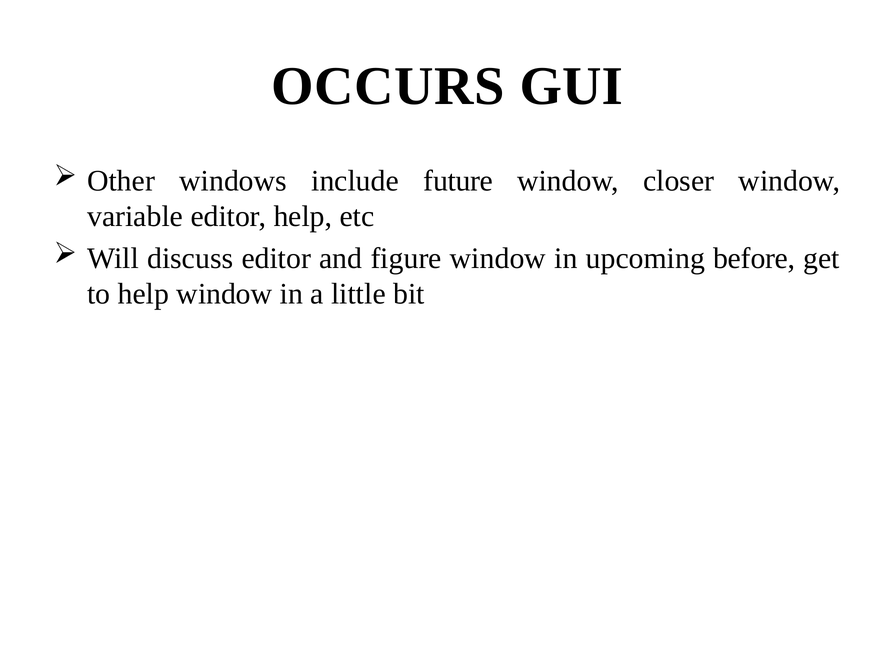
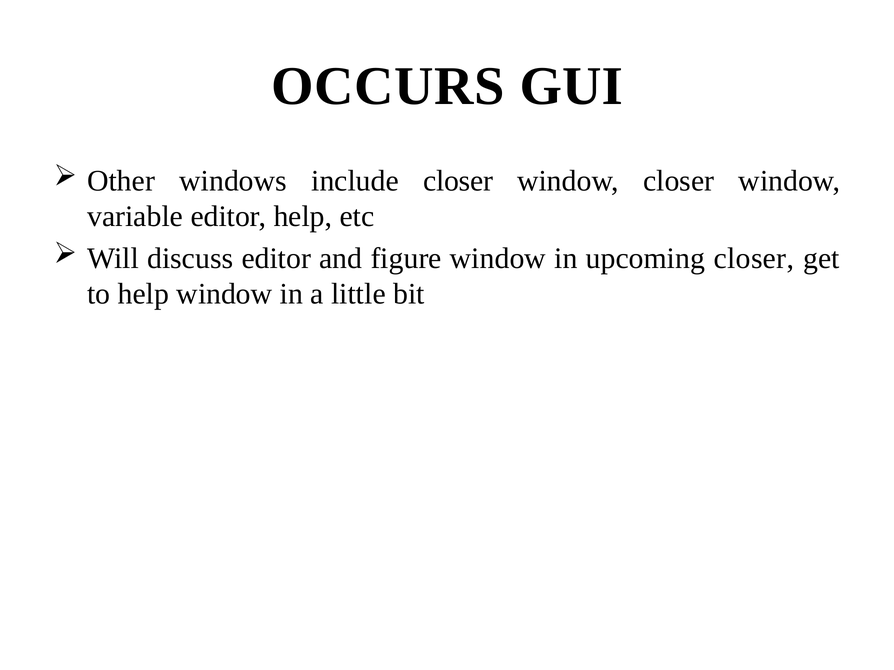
include future: future -> closer (458, 181)
upcoming before: before -> closer (754, 258)
